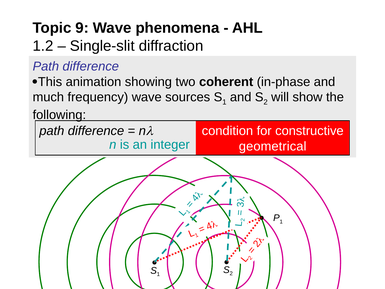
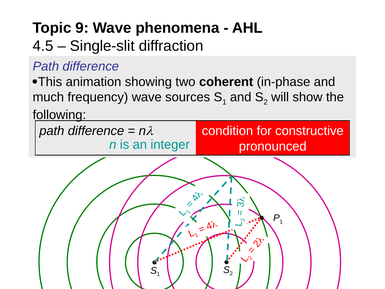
1.2: 1.2 -> 4.5 (43, 46)
geometrical: geometrical -> pronounced (273, 146)
